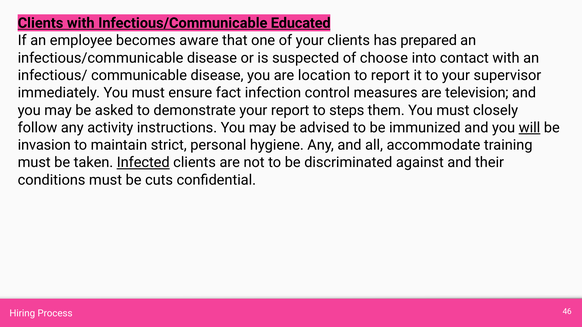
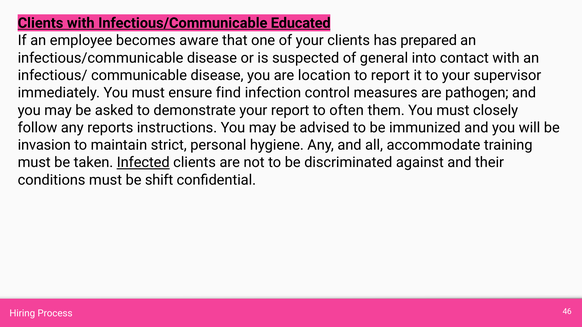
choose: choose -> general (384, 58)
fact: fact -> find (228, 93)
television: television -> pathogen (477, 93)
steps: steps -> often (347, 110)
activity: activity -> reports (110, 128)
will underline: present -> none (530, 128)
cuts: cuts -> shift (159, 180)
